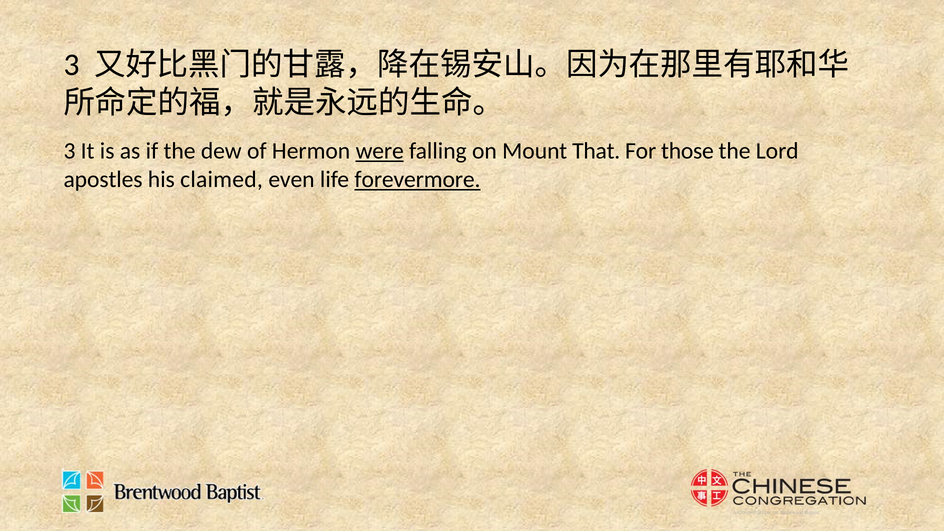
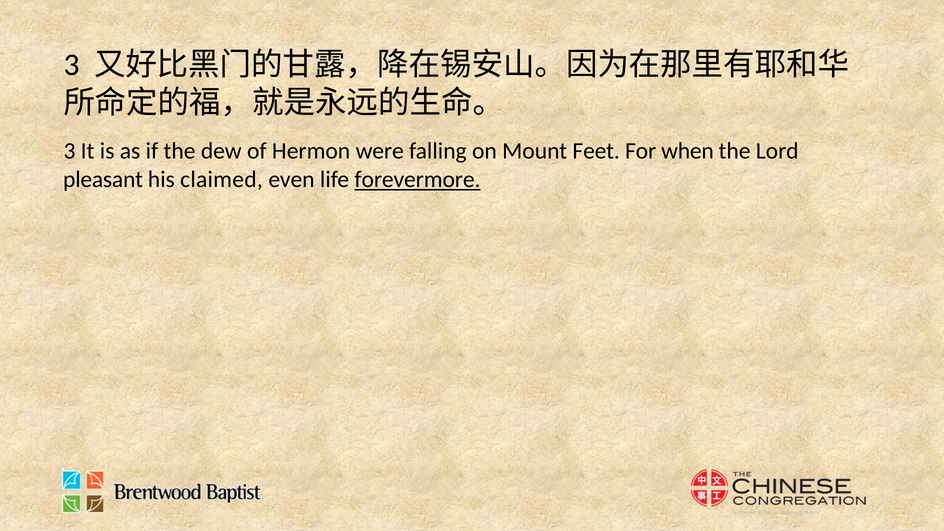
were underline: present -> none (380, 151)
That: That -> Feet (596, 151)
those: those -> when (687, 151)
apostles: apostles -> pleasant (103, 179)
